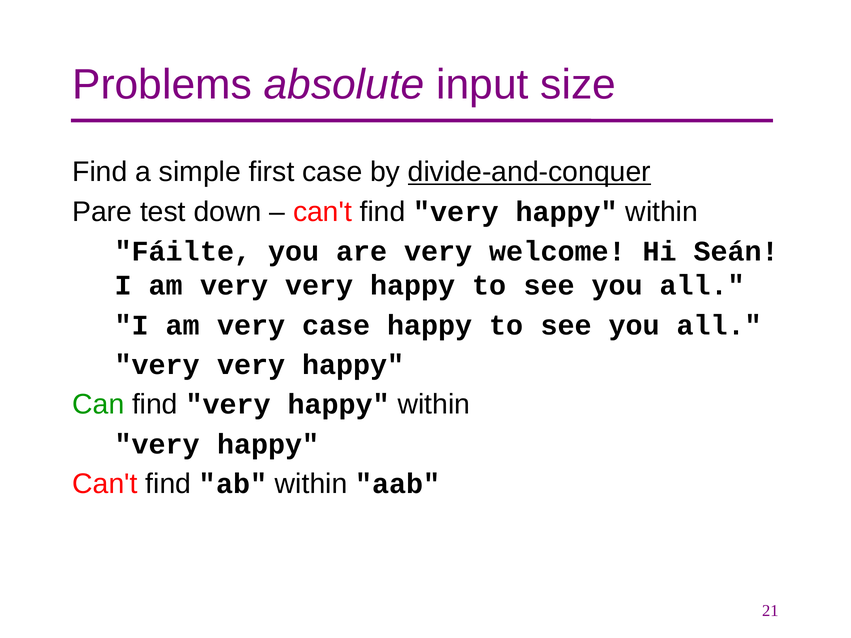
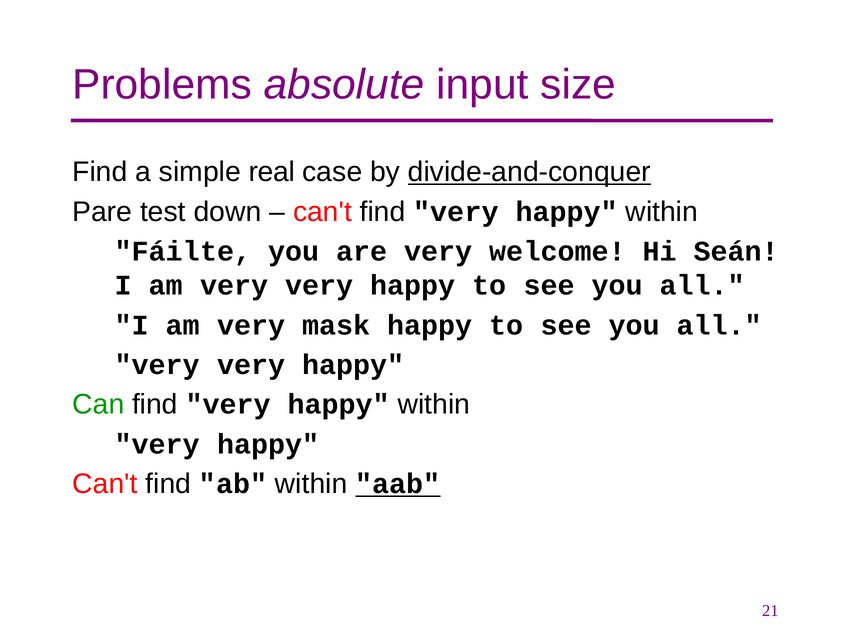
first: first -> real (272, 172)
very case: case -> mask (336, 325)
aab underline: none -> present (398, 484)
